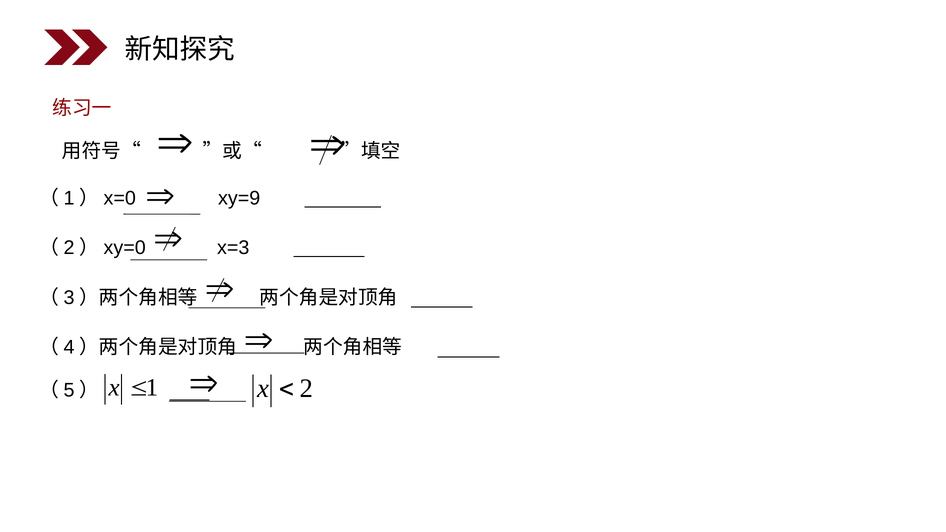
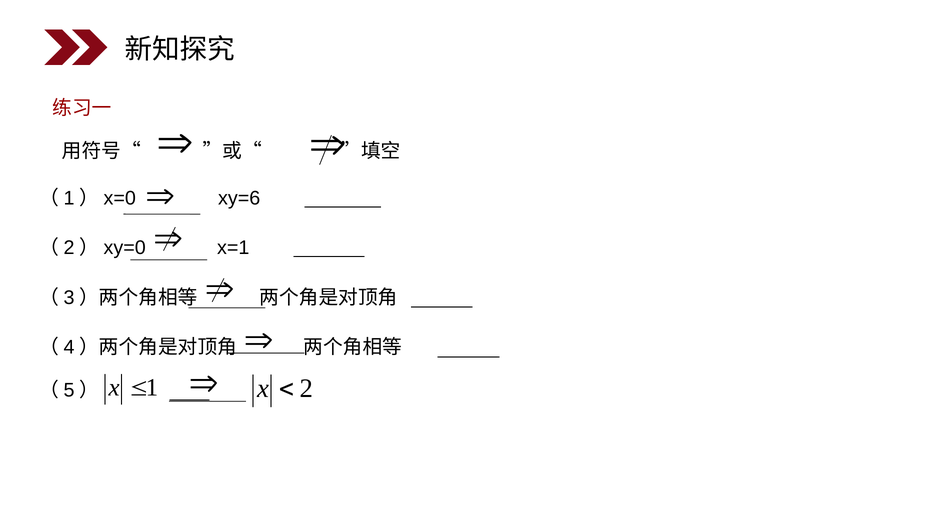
xy=9: xy=9 -> xy=6 (239, 198)
x=3: x=3 -> x=1 (233, 248)
